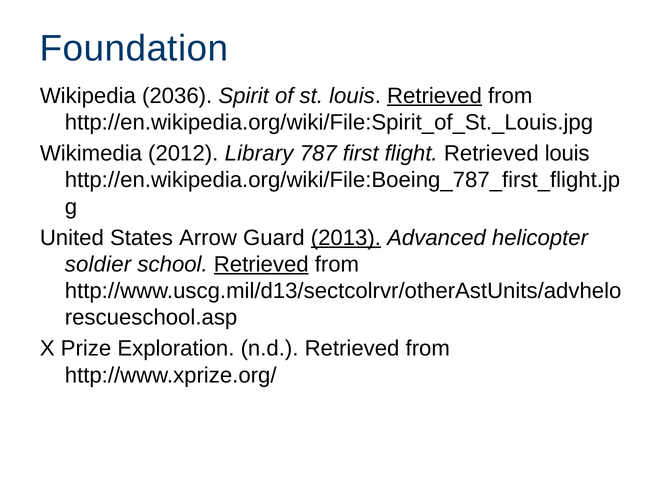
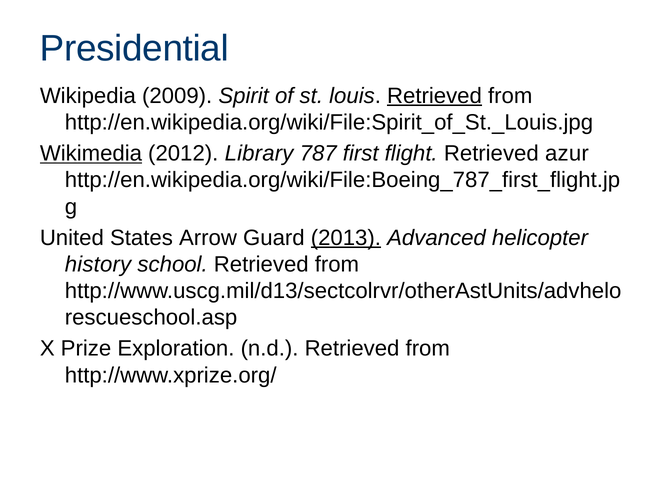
Foundation: Foundation -> Presidential (134, 49)
2036: 2036 -> 2009 (177, 96)
Wikimedia underline: none -> present (91, 153)
Retrieved louis: louis -> azur (567, 153)
soldier: soldier -> history (98, 264)
Retrieved underline: present -> none (261, 264)
